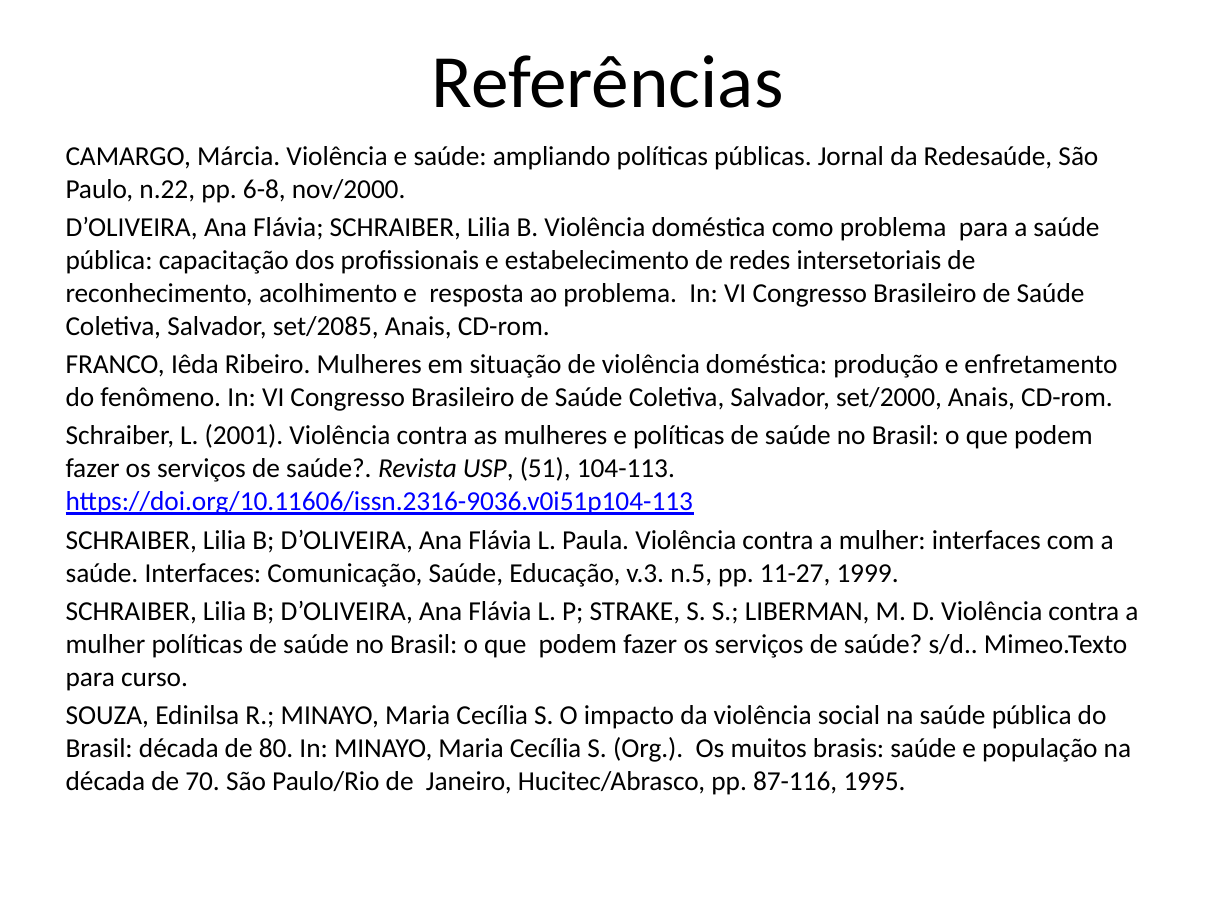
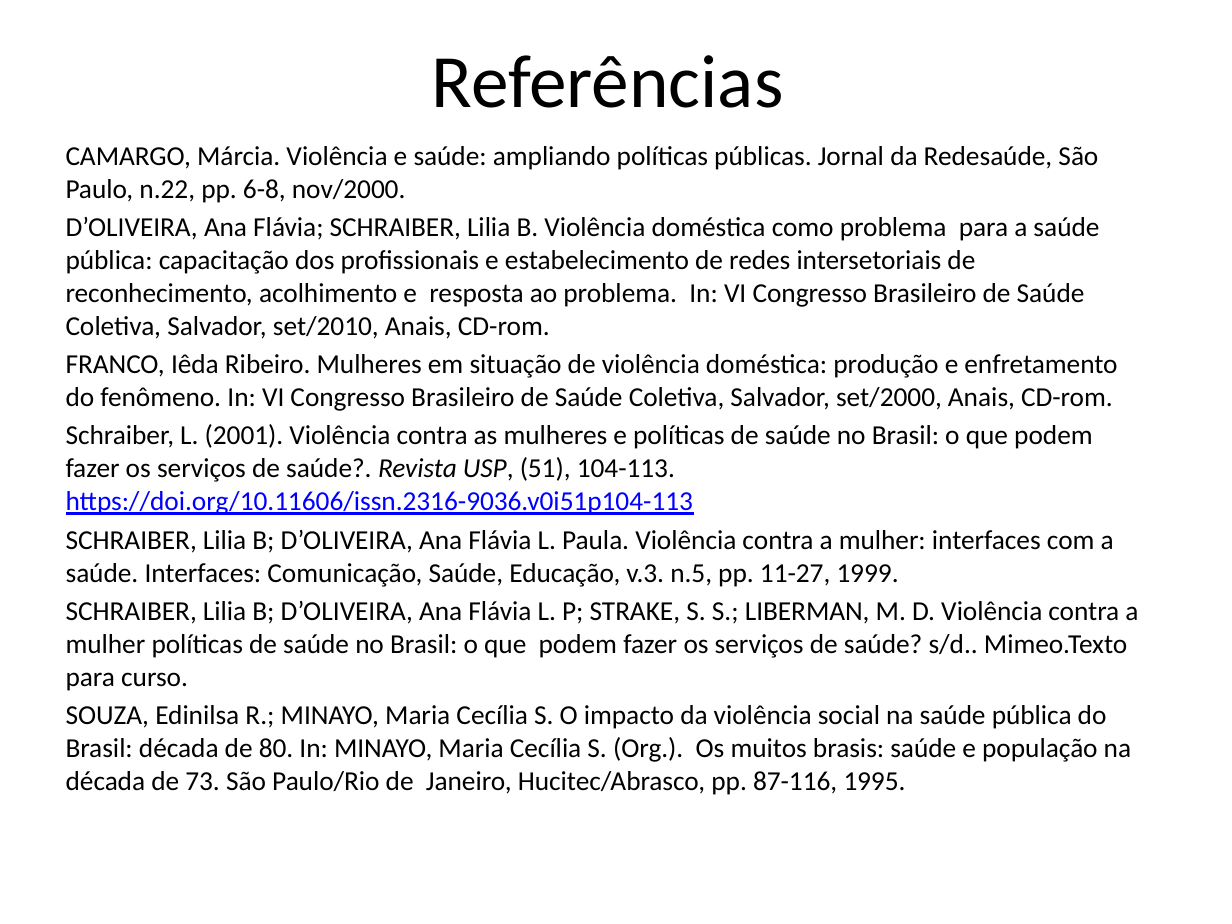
set/2085: set/2085 -> set/2010 (326, 326)
70: 70 -> 73 (203, 781)
